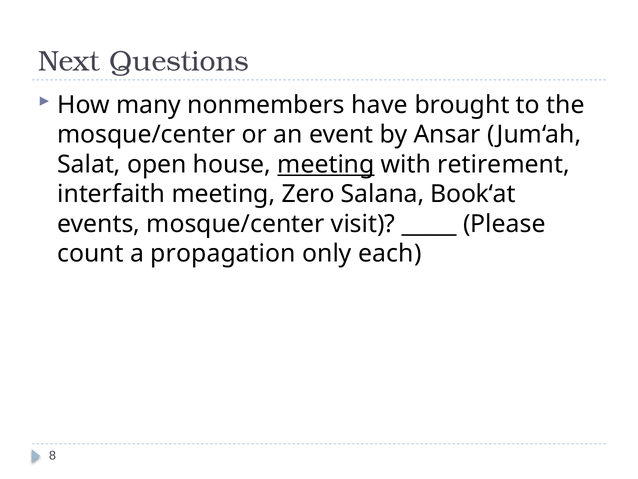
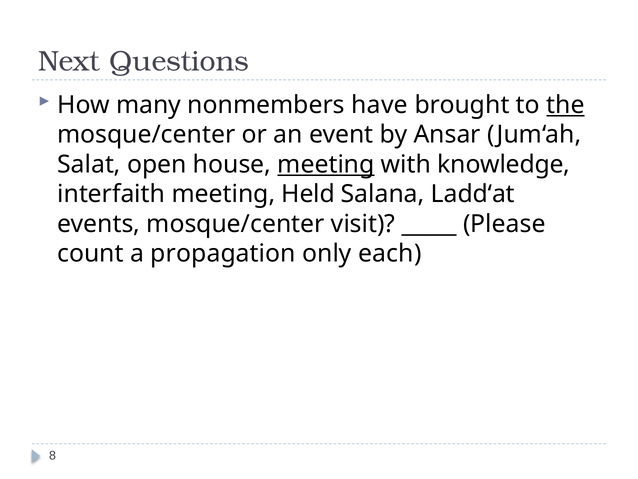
the underline: none -> present (565, 105)
retirement: retirement -> knowledge (504, 164)
Zero: Zero -> Held (308, 194)
Book‘at: Book‘at -> Ladd‘at (473, 194)
